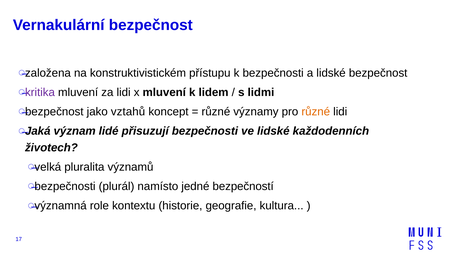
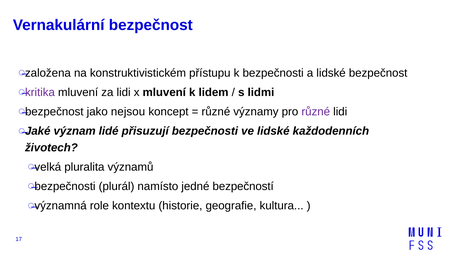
vztahů: vztahů -> nejsou (128, 112)
různé colour: orange -> purple (316, 112)
Jaká: Jaká -> Jaké (38, 131)
